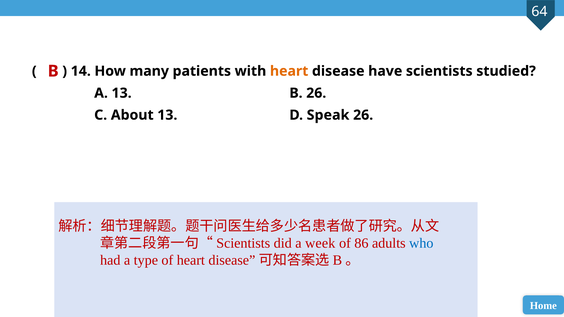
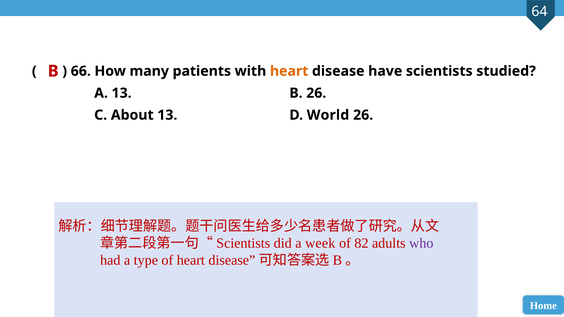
14: 14 -> 66 (81, 71)
Speak: Speak -> World (328, 115)
86: 86 -> 82 (361, 243)
who colour: blue -> purple (421, 243)
